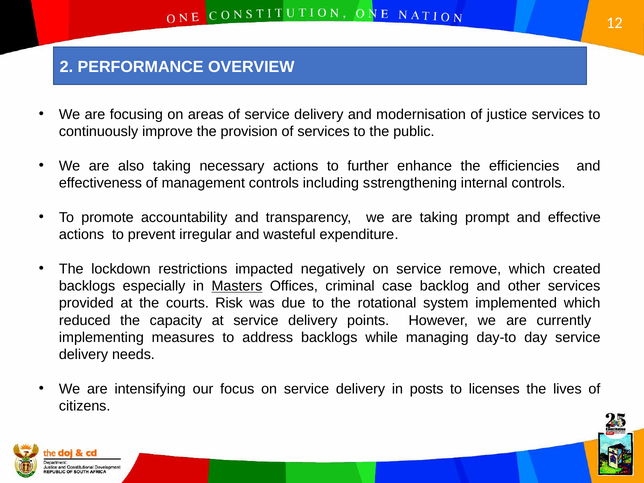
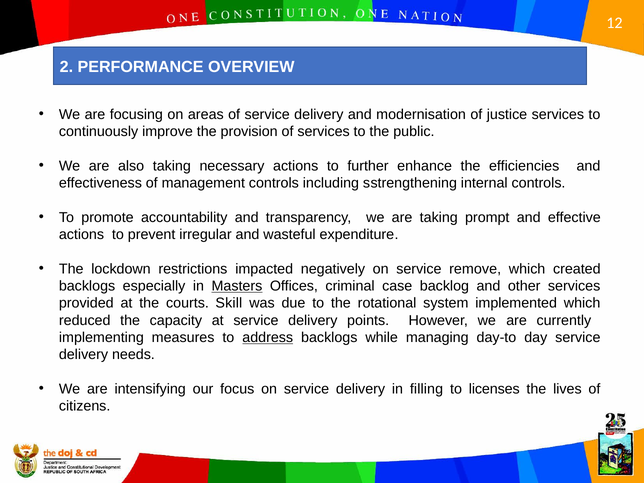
Risk: Risk -> Skill (229, 303)
address underline: none -> present (268, 338)
posts: posts -> filling (427, 389)
